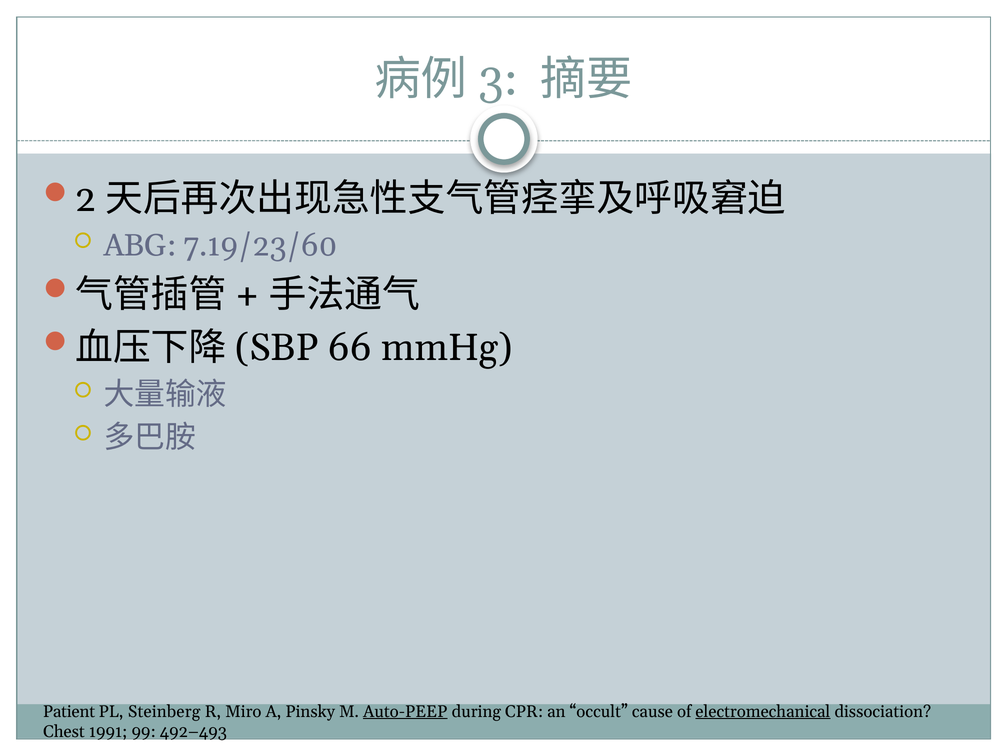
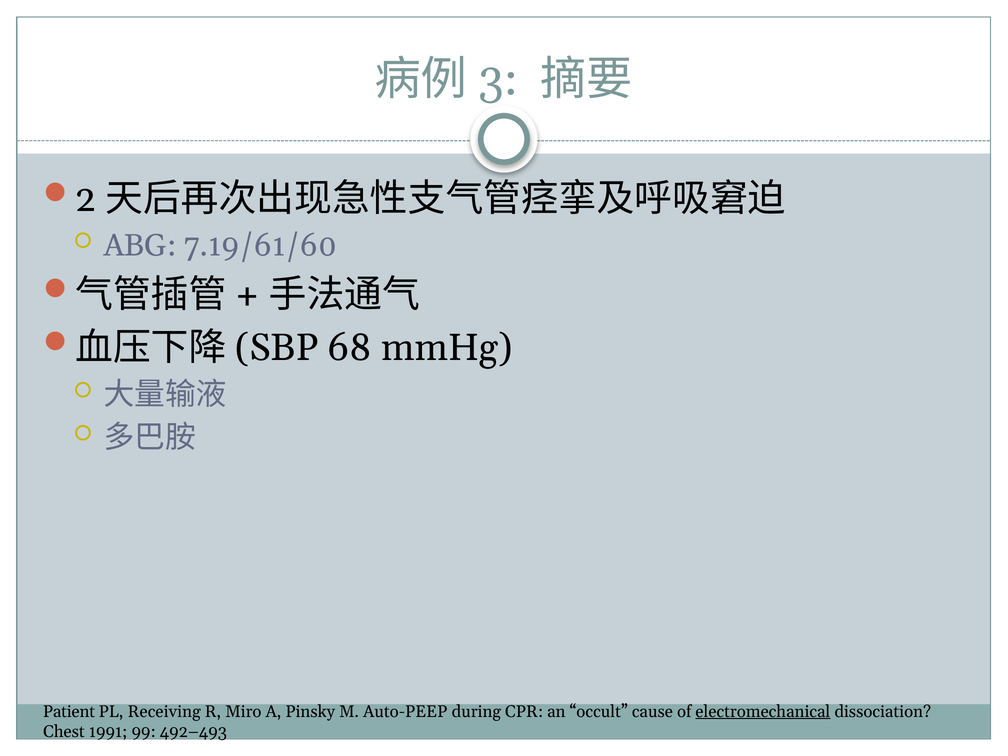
7.19/23/60: 7.19/23/60 -> 7.19/61/60 (261, 245)
66: 66 -> 68 (350, 348)
Steinberg: Steinberg -> Receiving (164, 711)
Auto-PEEP underline: present -> none (405, 711)
